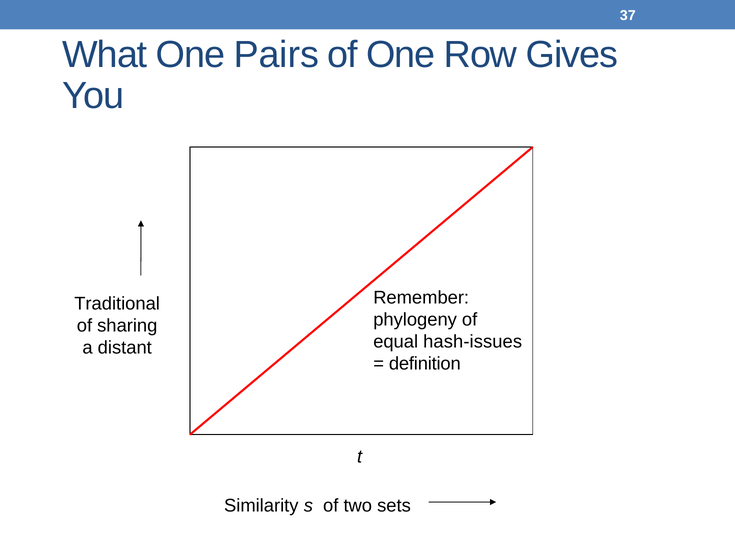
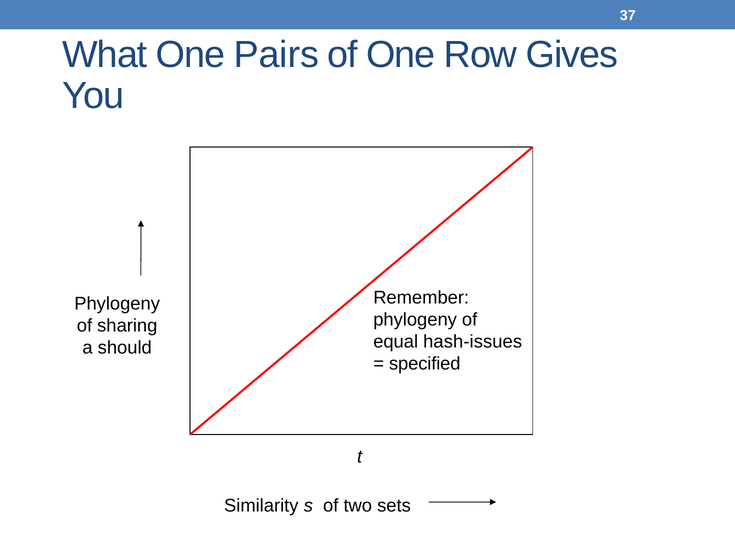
Traditional: Traditional -> Phylogeny (117, 304)
distant: distant -> should (125, 348)
definition: definition -> specified (425, 364)
